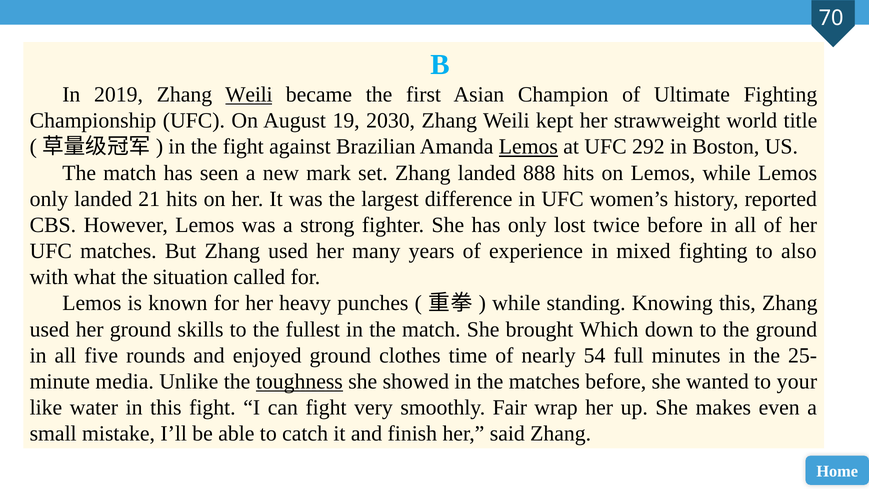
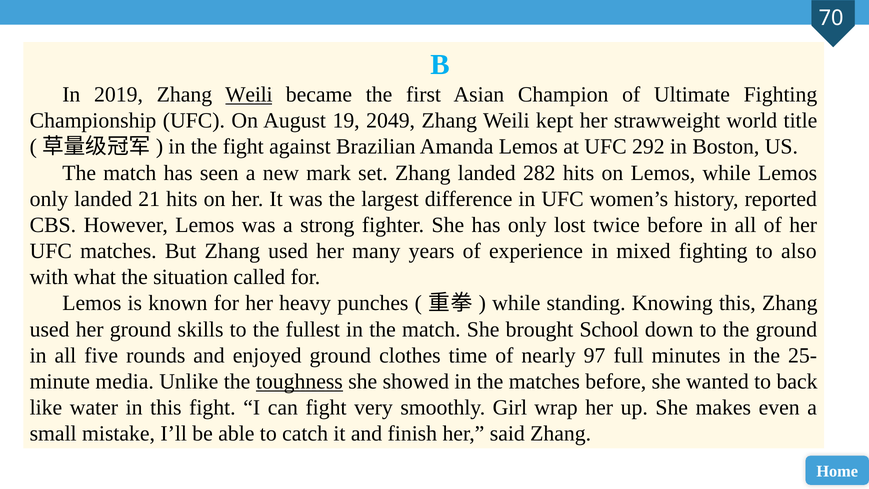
2030: 2030 -> 2049 (391, 121)
Lemos underline: present -> none (528, 147)
888: 888 -> 282 (539, 173)
Which: Which -> School (609, 329)
54: 54 -> 97 (595, 355)
your: your -> back (797, 381)
Fair: Fair -> Girl (510, 407)
